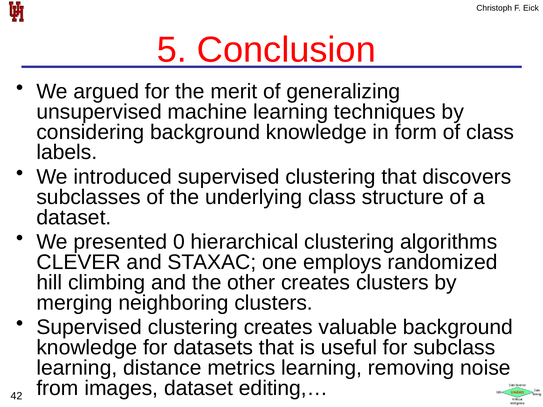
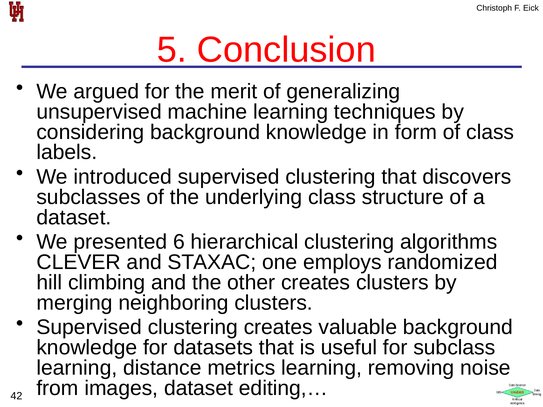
0: 0 -> 6 (179, 242)
